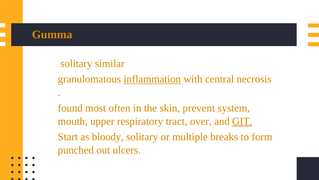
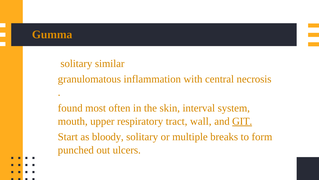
inflammation underline: present -> none (152, 79)
prevent: prevent -> interval (199, 108)
over: over -> wall (201, 121)
